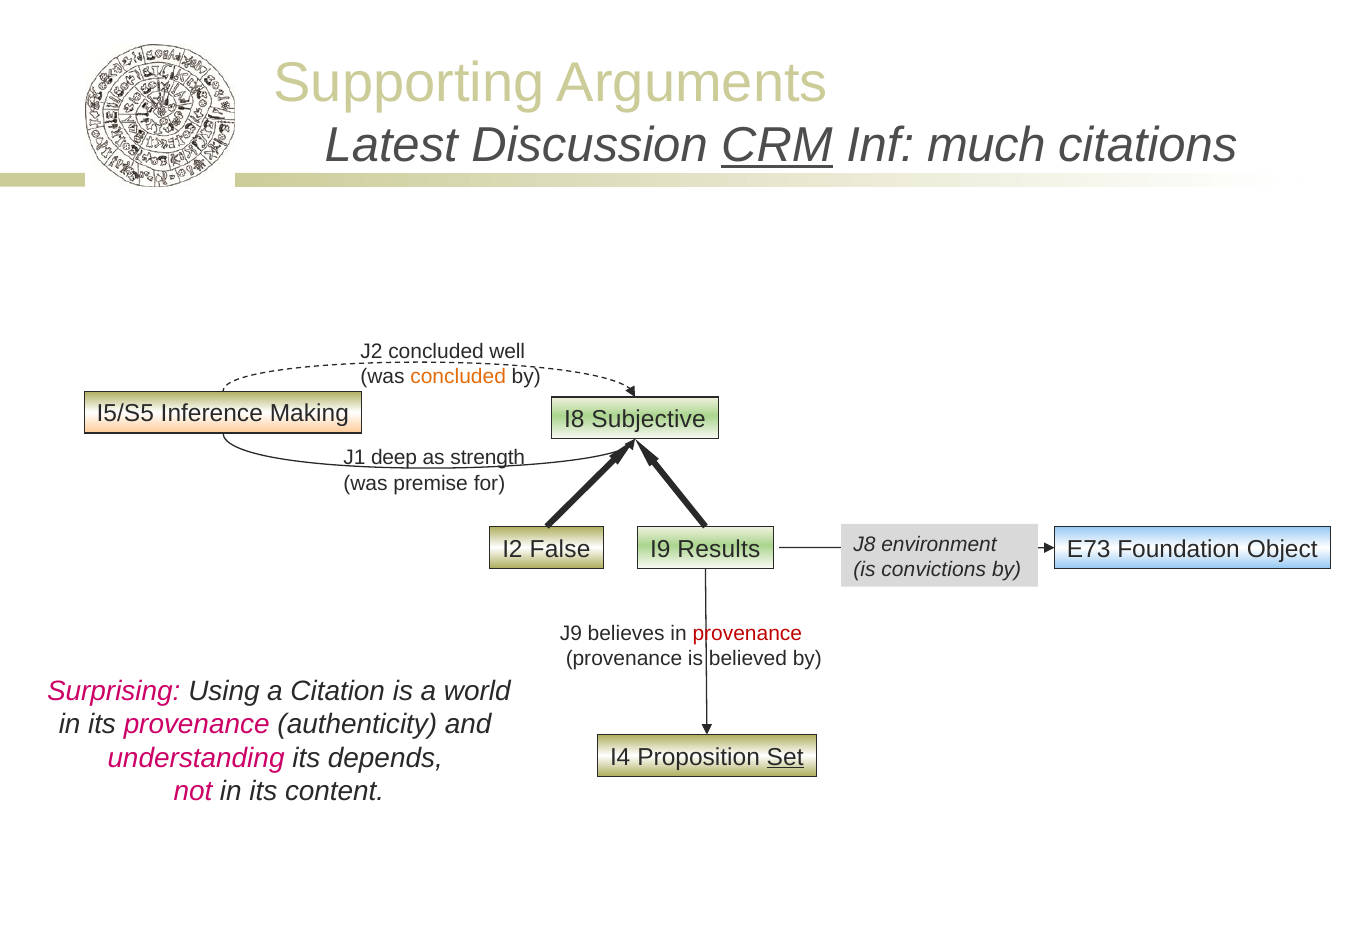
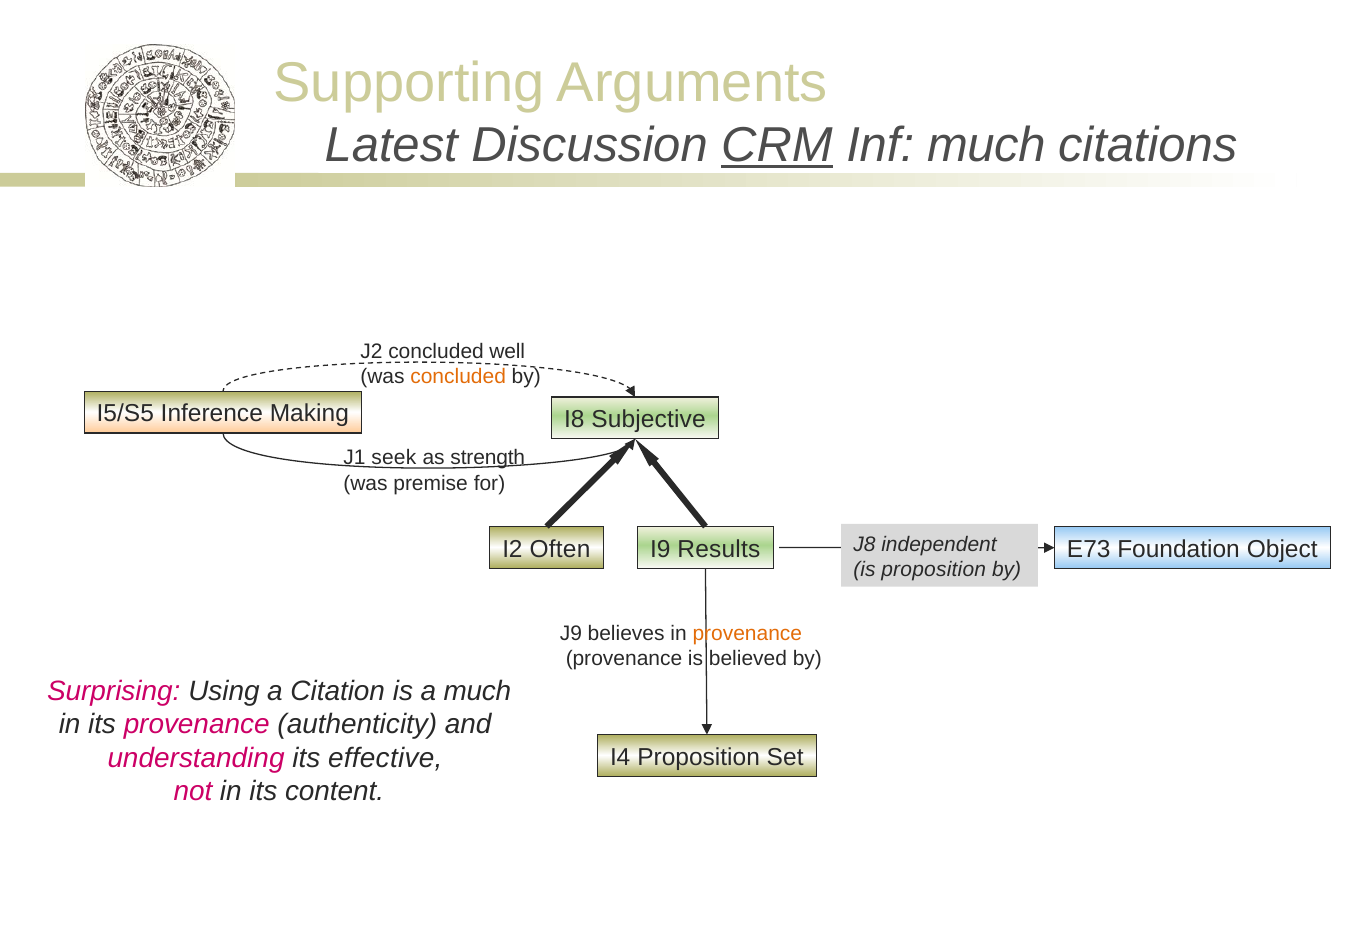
deep: deep -> seek (394, 458)
environment: environment -> independent (939, 544)
False: False -> Often (560, 549)
is convictions: convictions -> proposition (934, 569)
provenance colour: red -> orange (747, 634)
a world: world -> much (477, 691)
depends: depends -> effective (385, 758)
Set underline: present -> none (785, 757)
